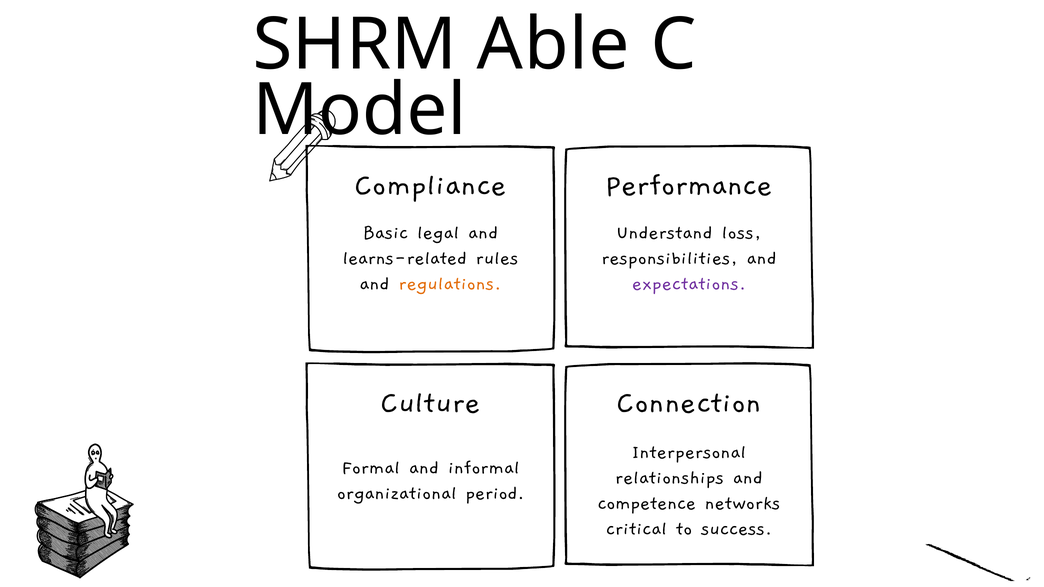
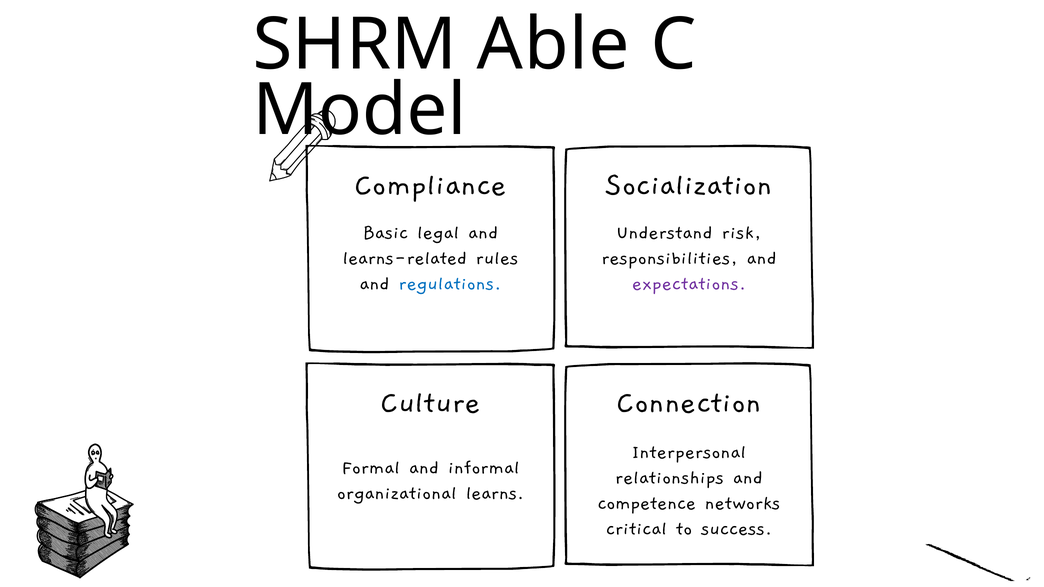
Performance: Performance -> Socialization (689, 184)
loss: loss -> risk (742, 232)
regulations colour: orange -> blue (450, 283)
period: period -> learns (495, 493)
